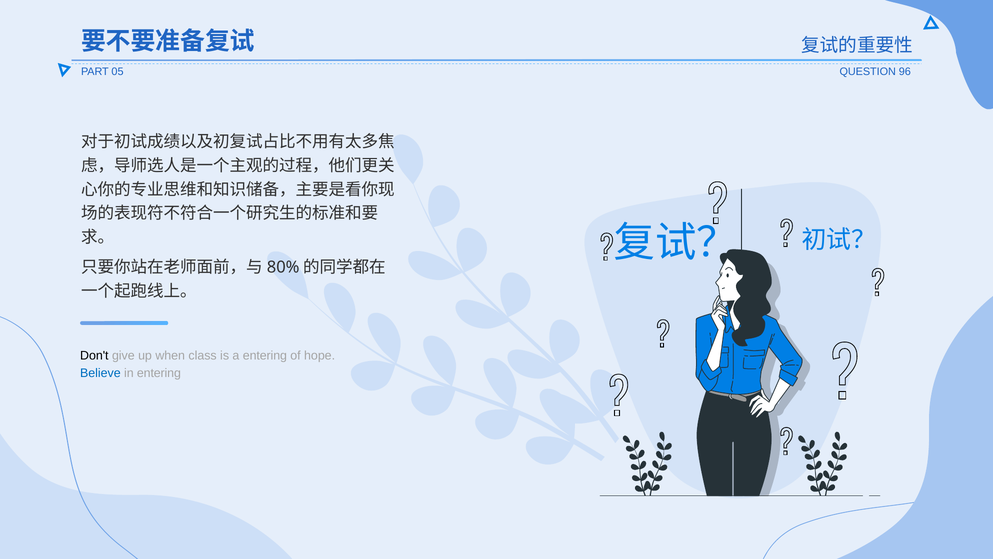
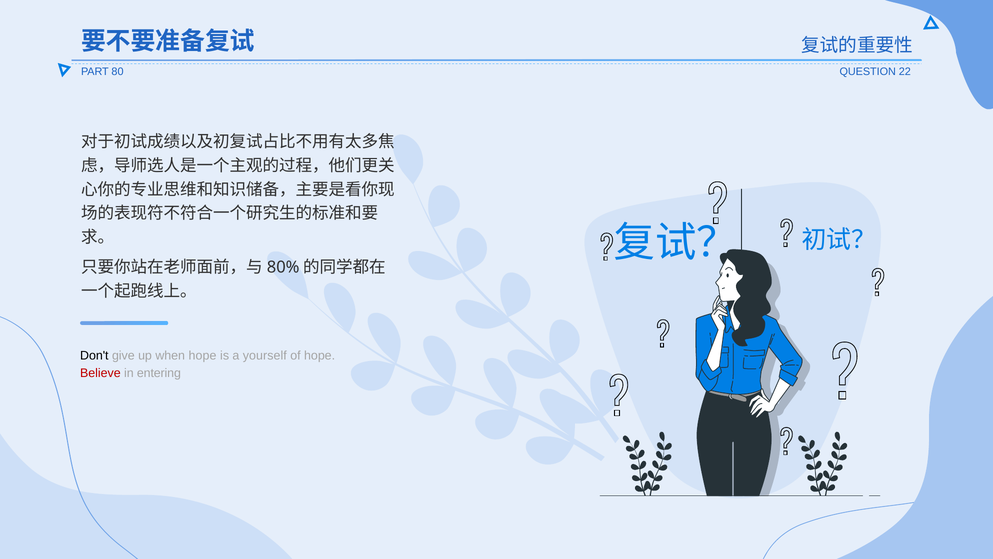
05: 05 -> 80 (118, 72)
96: 96 -> 22 (905, 72)
when class: class -> hope (202, 355)
a entering: entering -> yourself (265, 355)
Believe colour: blue -> red (100, 373)
